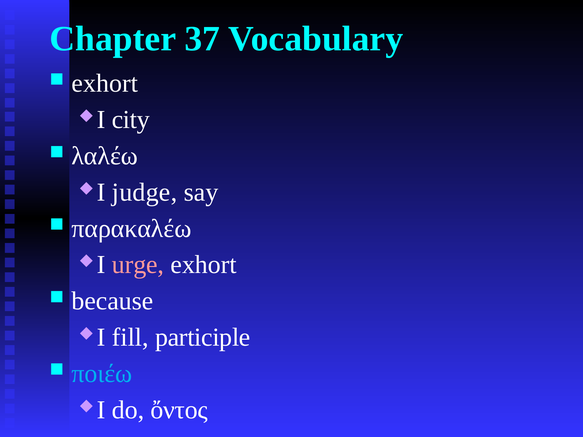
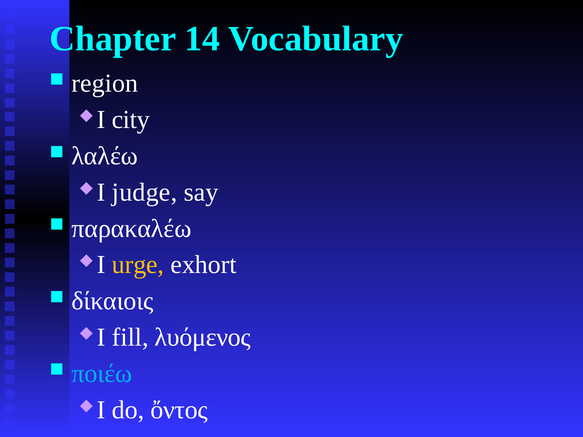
37: 37 -> 14 (202, 39)
exhort: exhort -> region (105, 83)
urge colour: pink -> yellow (138, 265)
because: because -> δίκαιοις (112, 301)
participle: participle -> λυόμενος (203, 337)
